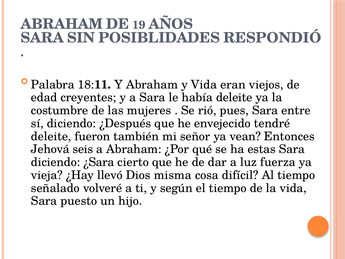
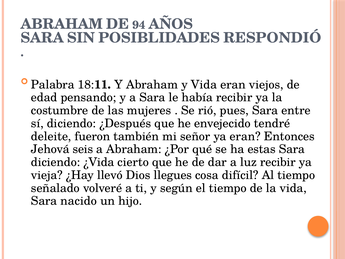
19: 19 -> 94 (139, 25)
creyentes: creyentes -> pensando (88, 97)
había deleite: deleite -> recibir (234, 97)
ya vean: vean -> eran (245, 136)
¿Sara: ¿Sara -> ¿Vida (99, 162)
luz fuerza: fuerza -> recibir (278, 162)
misma: misma -> llegues (173, 175)
puesto: puesto -> nacido (79, 201)
